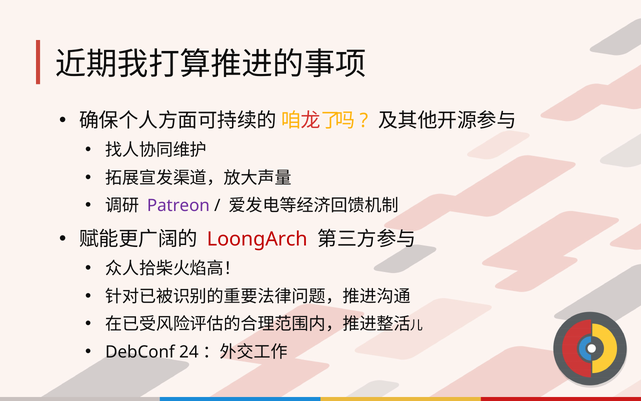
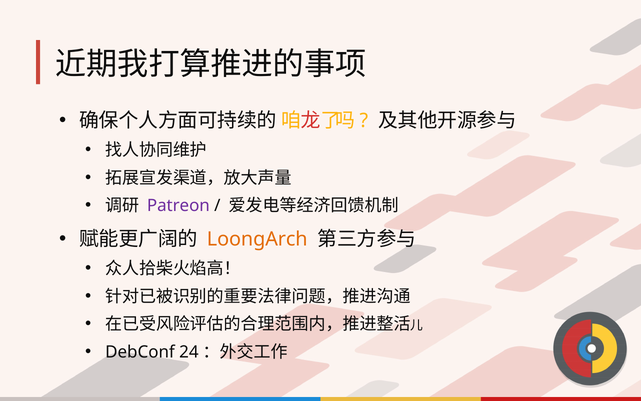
LoongArch colour: red -> orange (257, 239)
